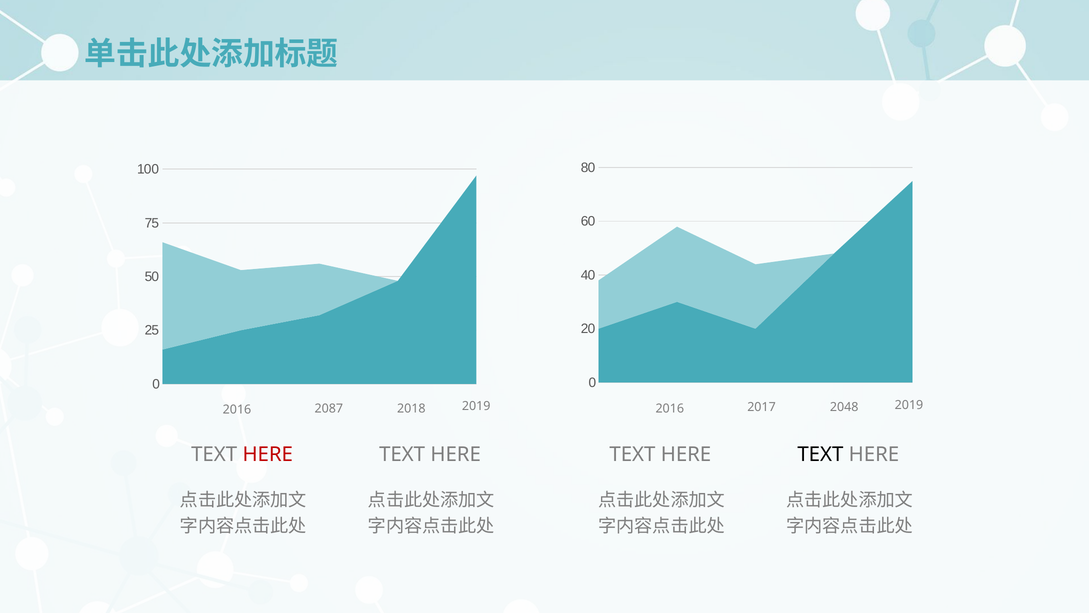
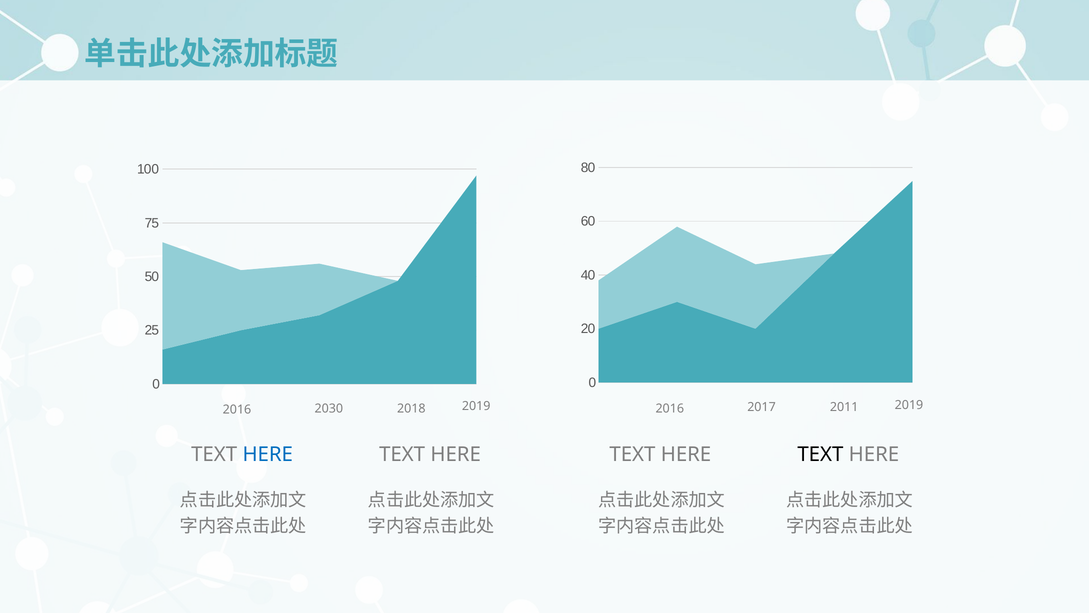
2087: 2087 -> 2030 (329, 408)
2048: 2048 -> 2011 (844, 407)
HERE colour: red -> blue (268, 454)
